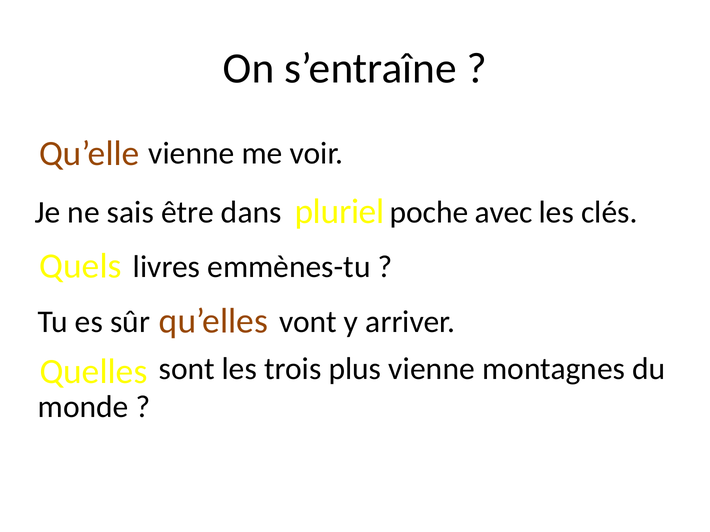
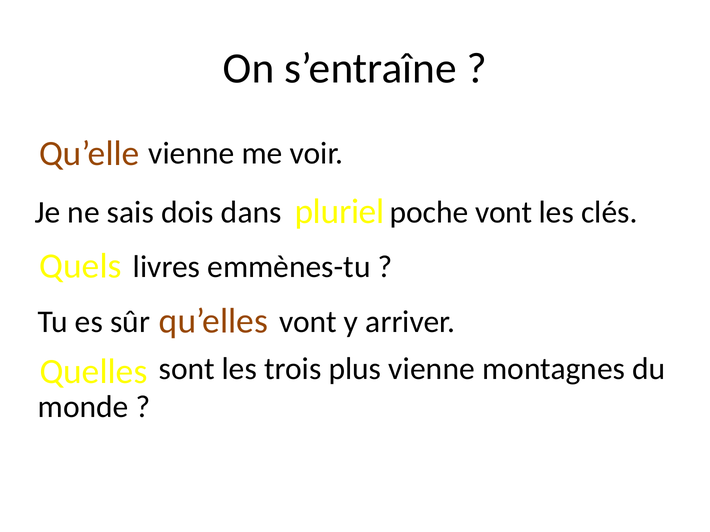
être: être -> dois (187, 213)
poche avec: avec -> vont (504, 213)
